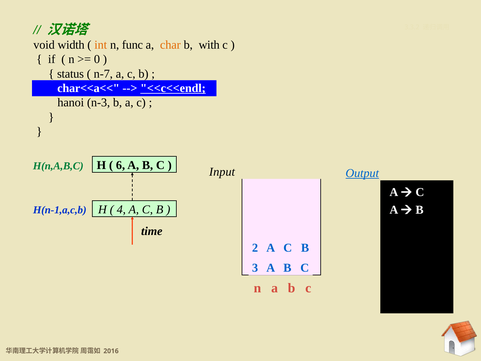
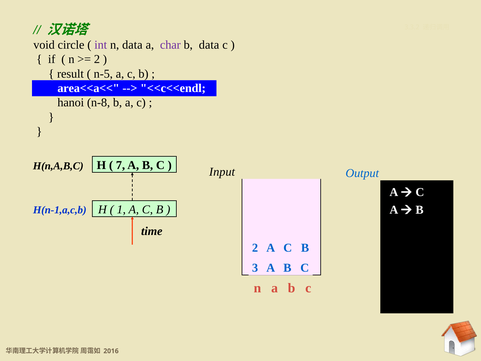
width: width -> circle (71, 45)
int colour: orange -> purple (101, 45)
n func: func -> data (132, 45)
char colour: orange -> purple (170, 45)
b with: with -> data (209, 45)
0: 0 -> 2 (97, 59)
status: status -> result (70, 74)
n-7: n-7 -> n-5 (103, 74)
char<<a<<: char<<a<< -> area<<a<< (88, 88)
<<c<<endl underline: present -> none (173, 88)
n-3: n-3 -> n-8 (99, 103)
6: 6 -> 7 (121, 165)
H(n,A,B,C colour: green -> black (58, 166)
Output underline: present -> none (362, 173)
4: 4 -> 1 (121, 209)
